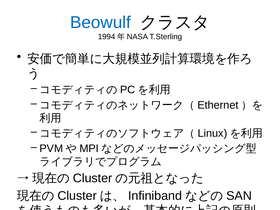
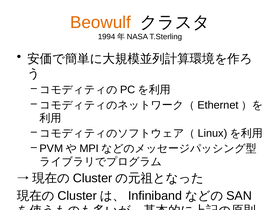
Beowulf colour: blue -> orange (100, 22)
